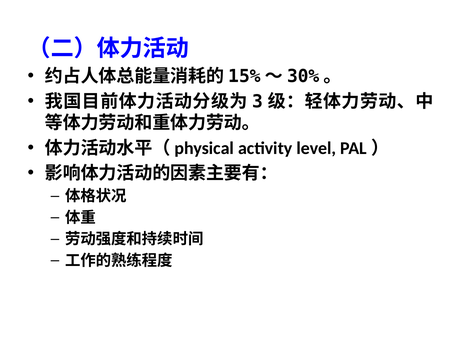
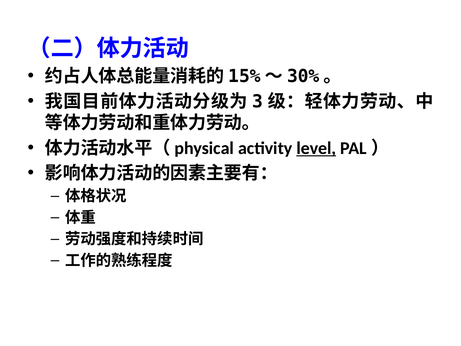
level underline: none -> present (316, 148)
